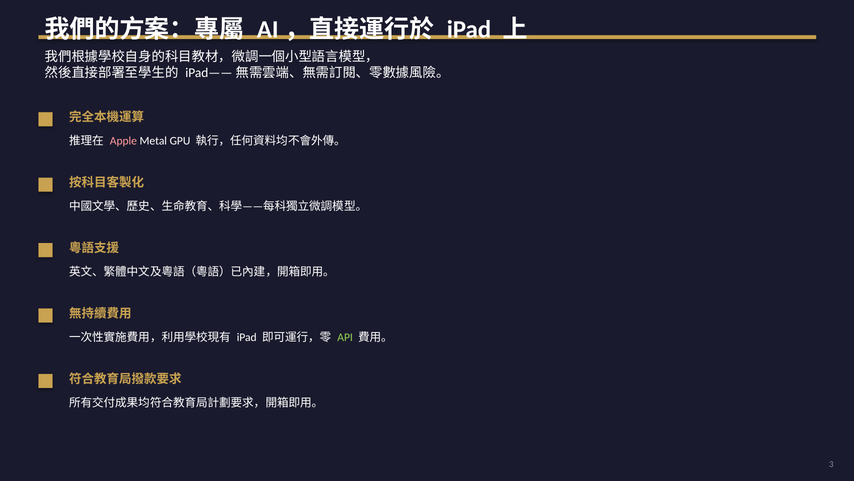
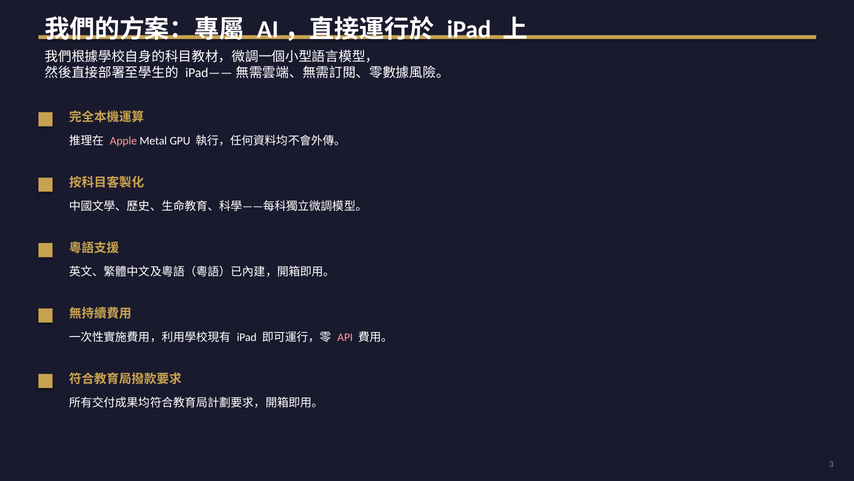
API colour: light green -> pink (345, 337)
